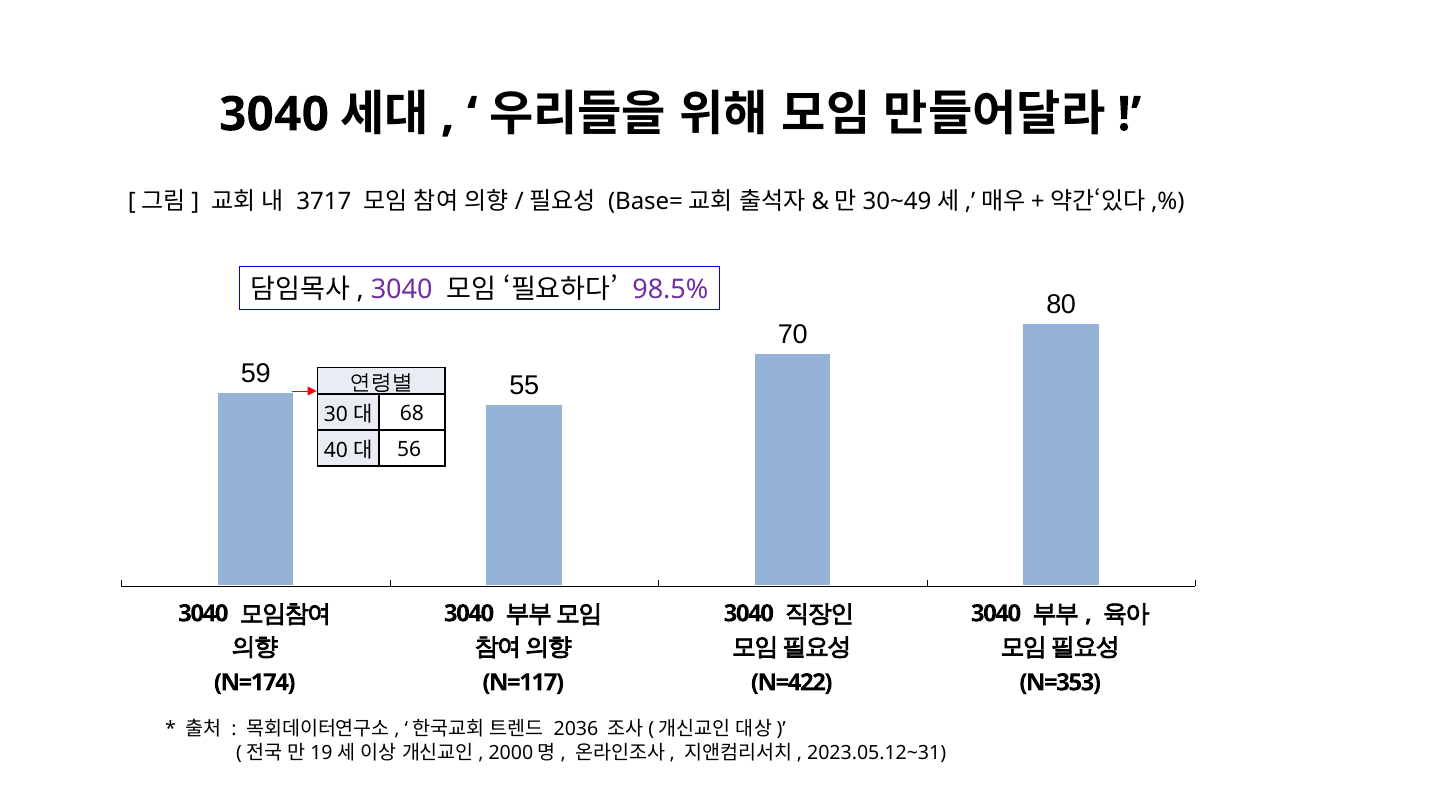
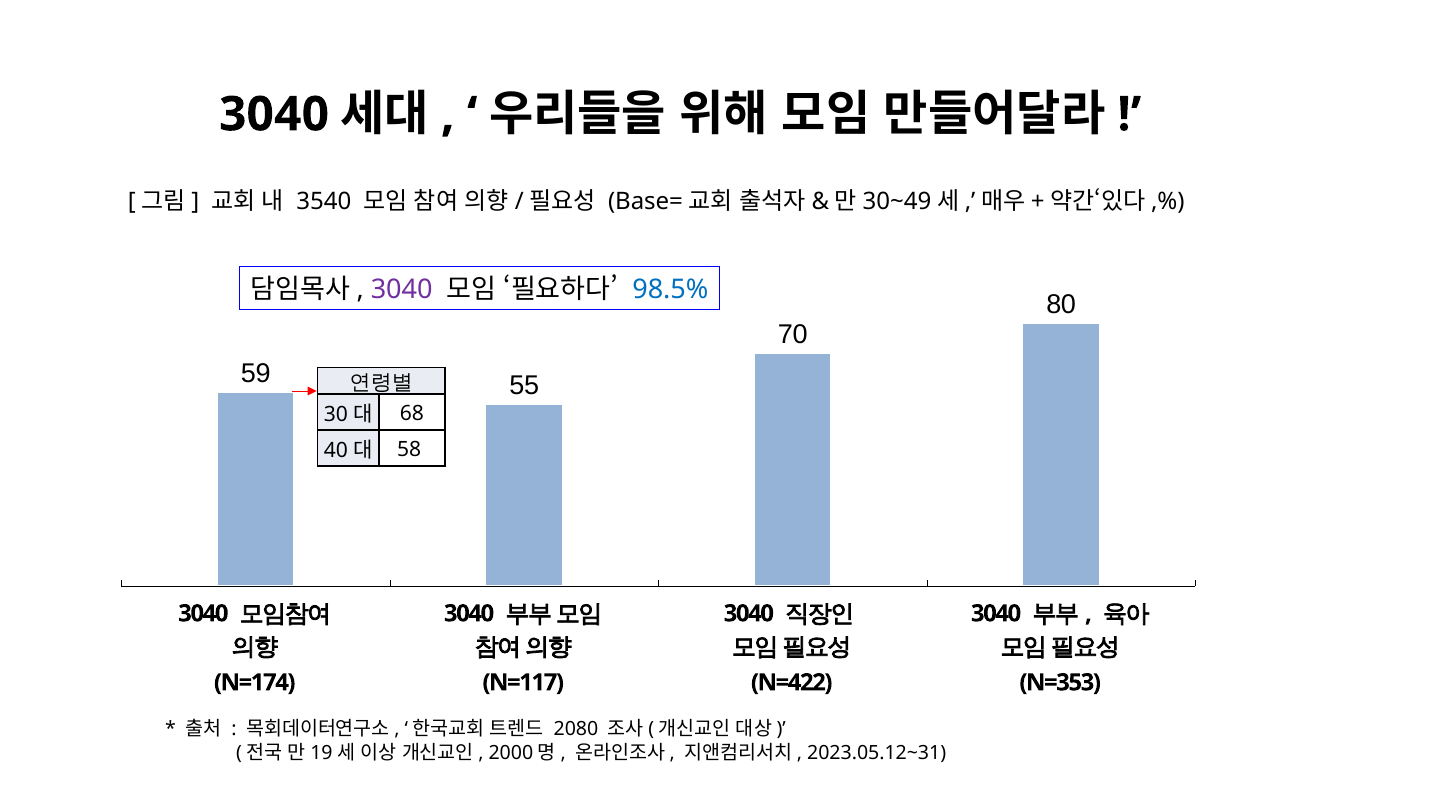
3717: 3717 -> 3540 (324, 202)
98.5% colour: purple -> blue (670, 290)
56: 56 -> 58 (409, 450)
2036: 2036 -> 2080 (576, 730)
